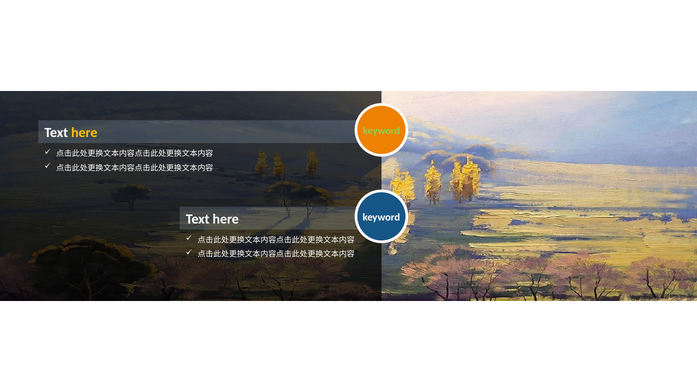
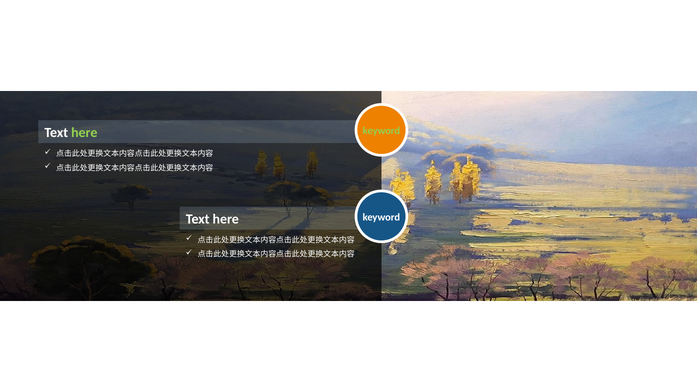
here colour: yellow -> light green (84, 133)
